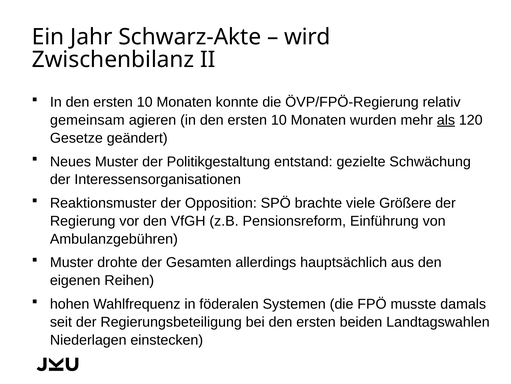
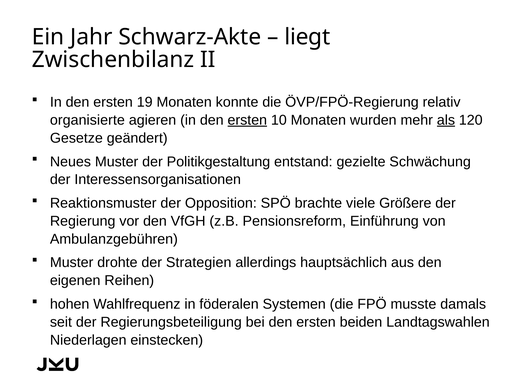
wird: wird -> liegt (307, 37)
10: 10 -> 19 (145, 102)
gemeinsam: gemeinsam -> organisierte (87, 120)
ersten underline: none -> present (247, 120)
Gesamten: Gesamten -> Strategien (199, 262)
